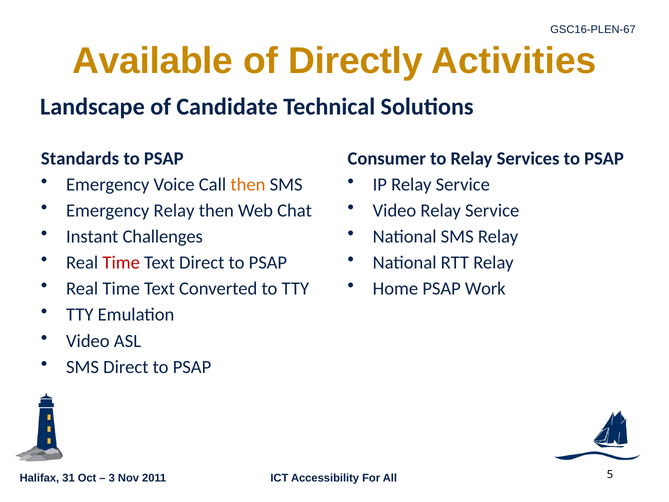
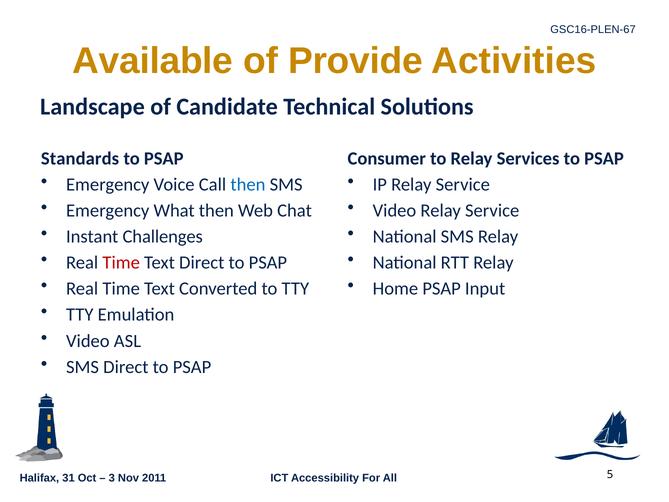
Directly: Directly -> Provide (356, 61)
then colour: orange -> blue (248, 185)
Emergency Relay: Relay -> What (174, 211)
Work: Work -> Input (485, 289)
